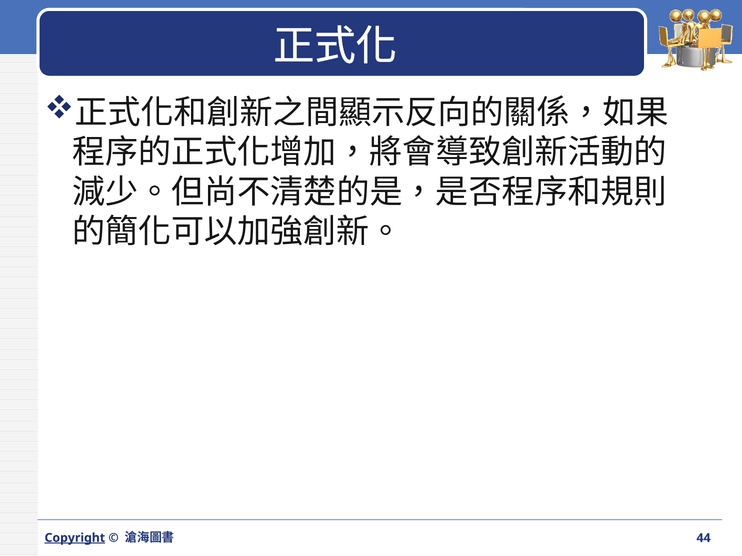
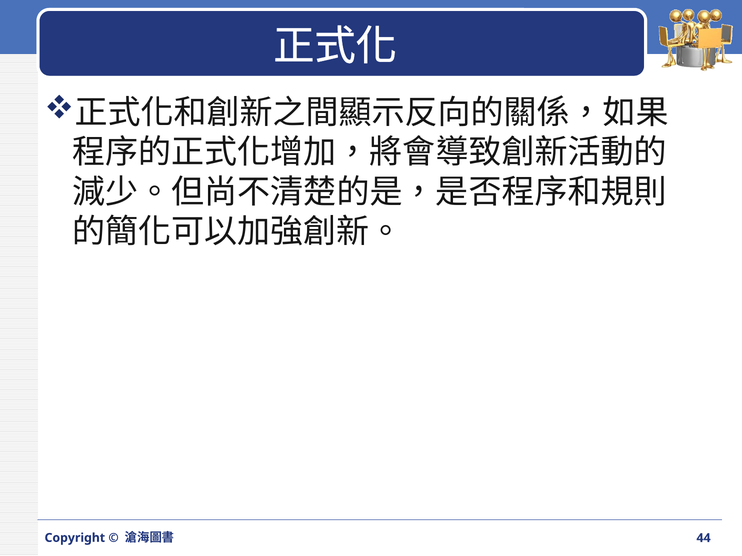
Copyright underline: present -> none (75, 538)
